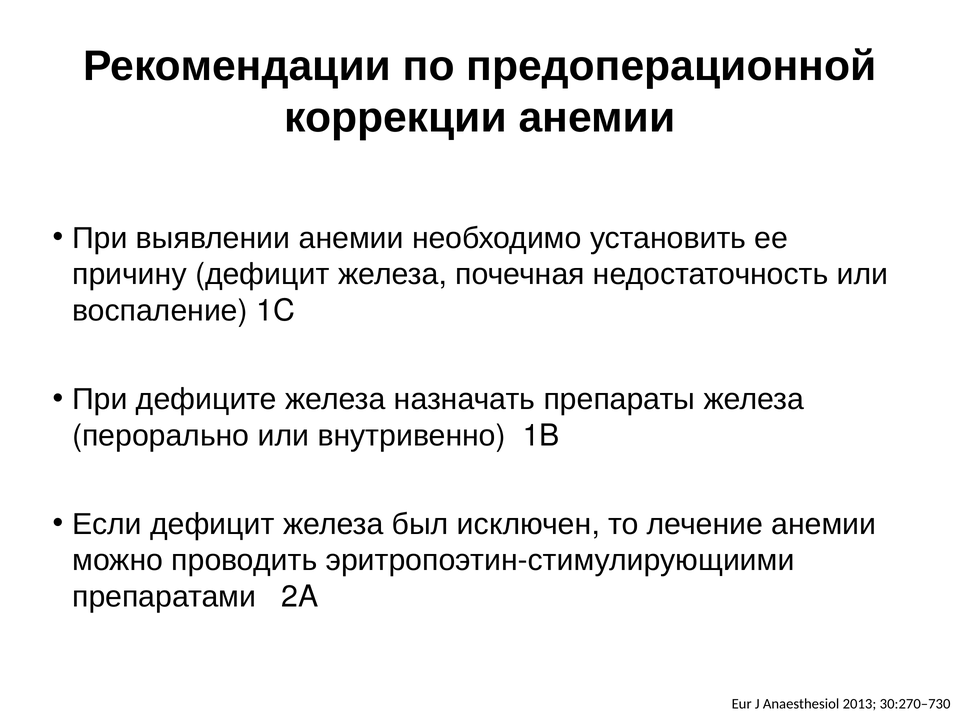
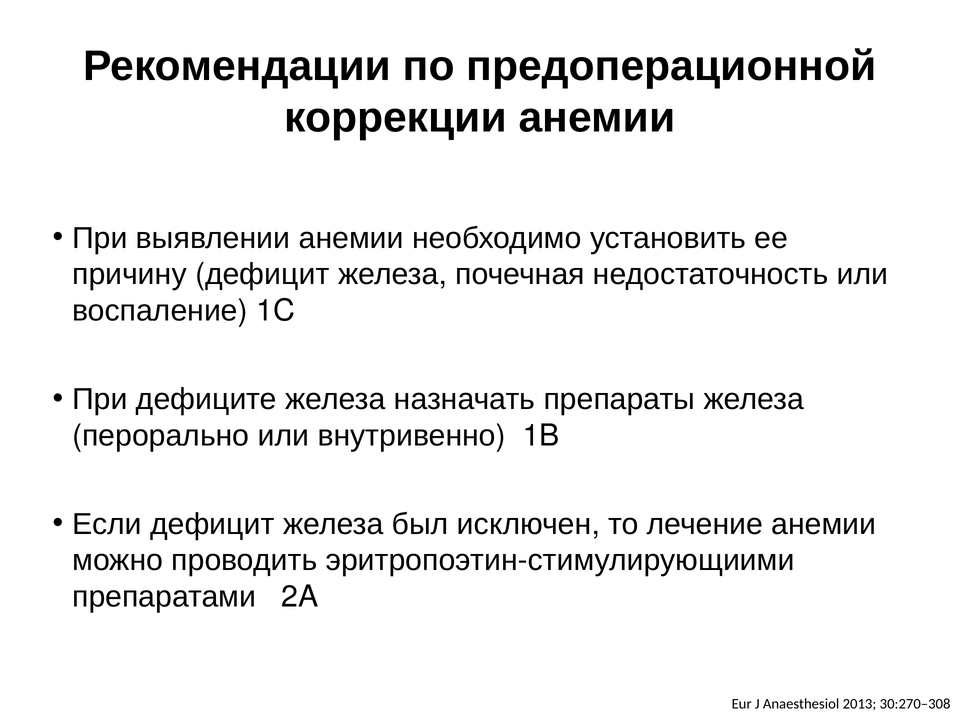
30:270–730: 30:270–730 -> 30:270–308 (915, 704)
